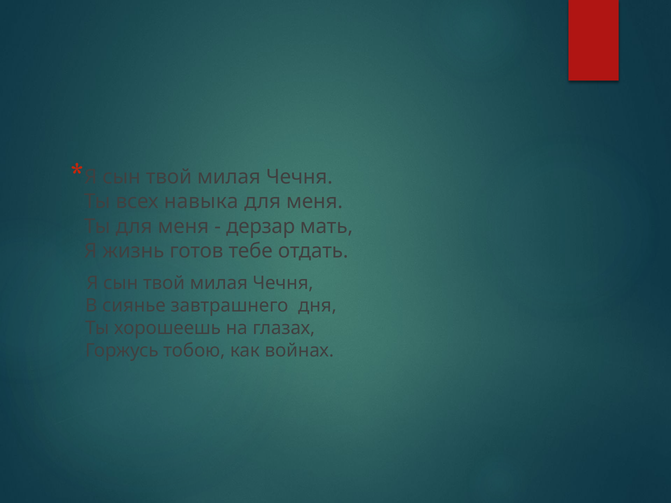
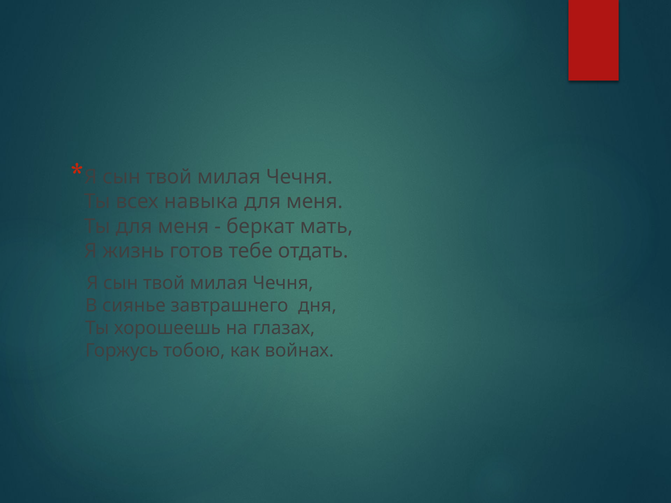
дерзар: дерзар -> беркат (260, 226)
